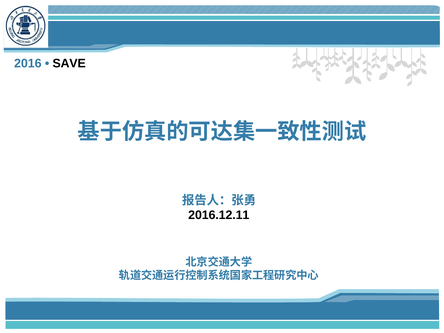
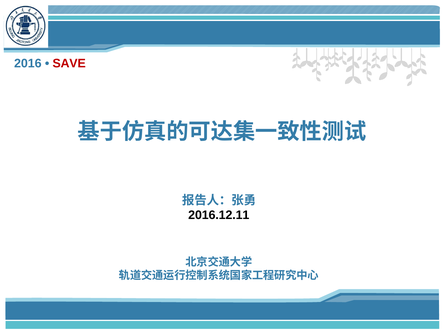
SAVE colour: black -> red (69, 64)
